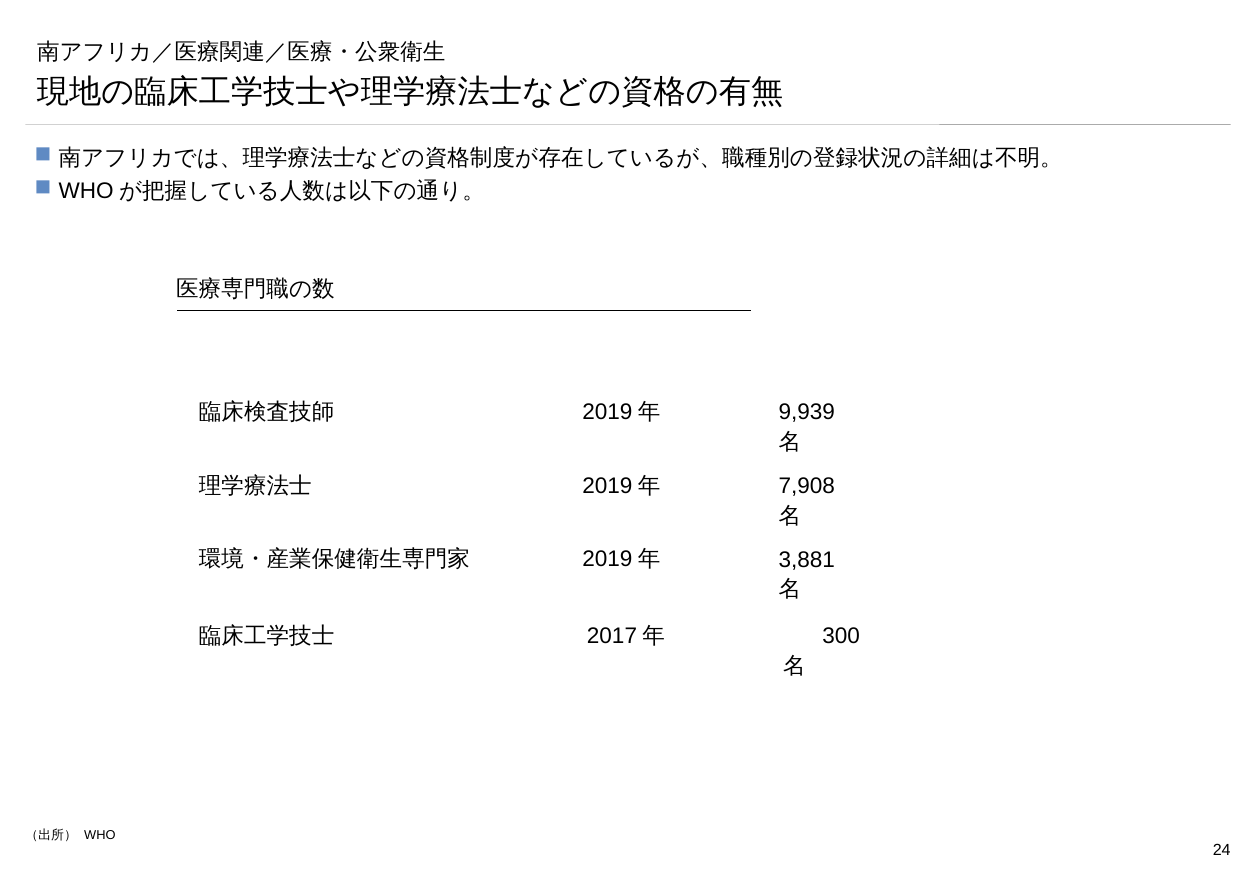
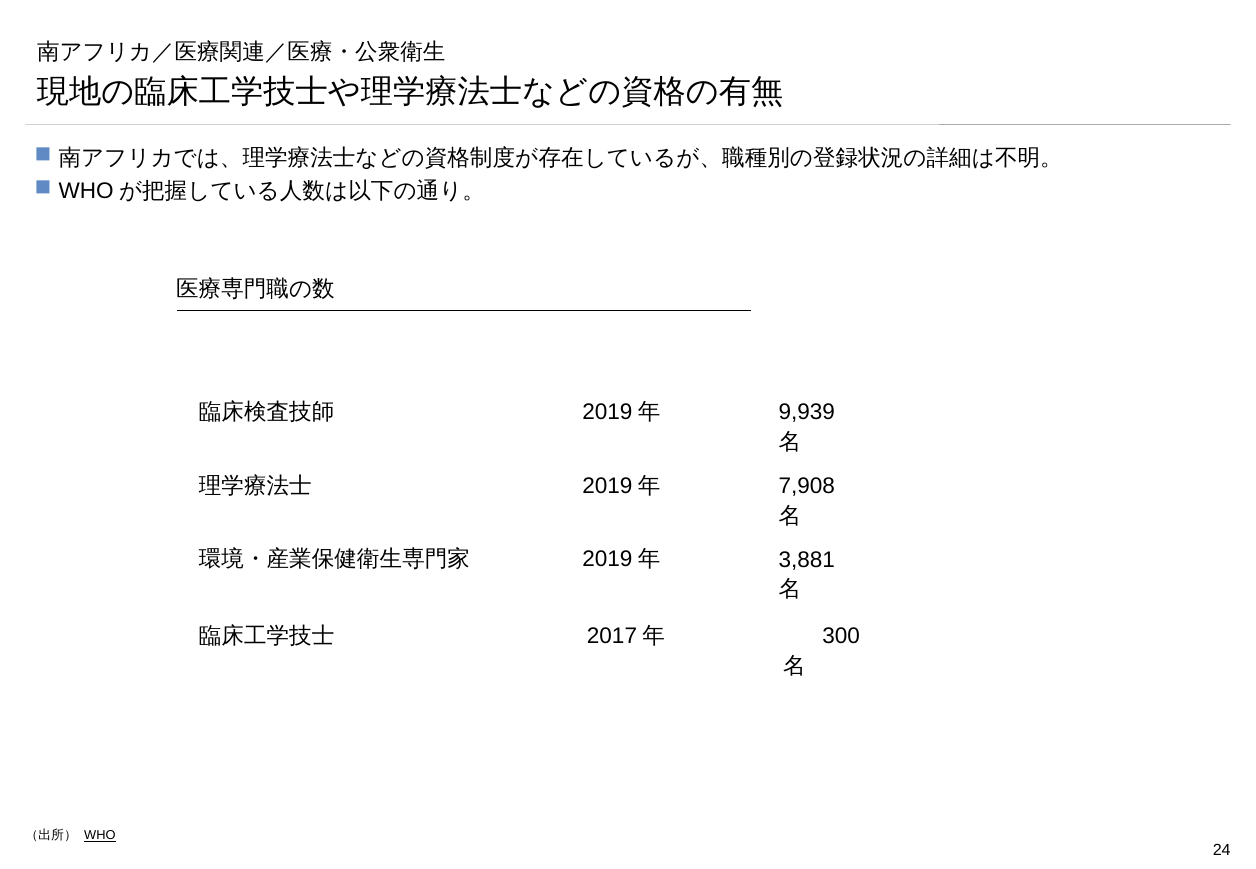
WHO underline: none -> present (100, 836)
